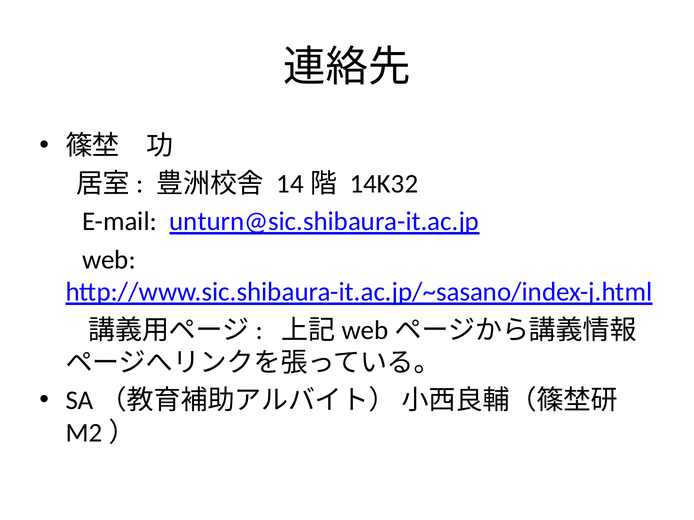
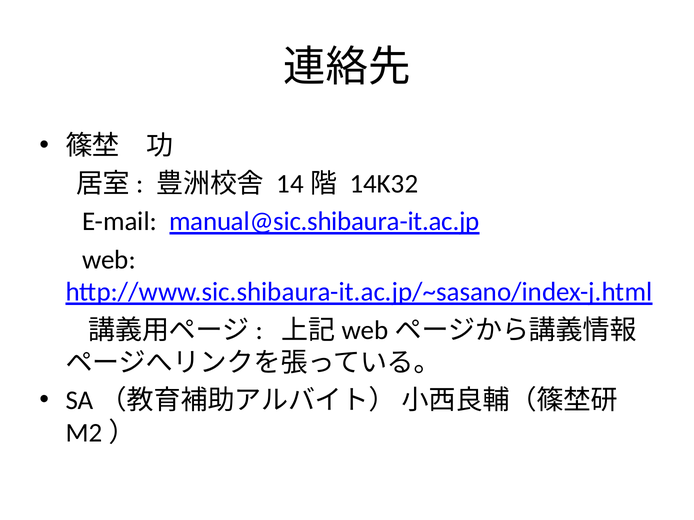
unturn@sic.shibaura-it.ac.jp: unturn@sic.shibaura-it.ac.jp -> manual@sic.shibaura-it.ac.jp (324, 222)
